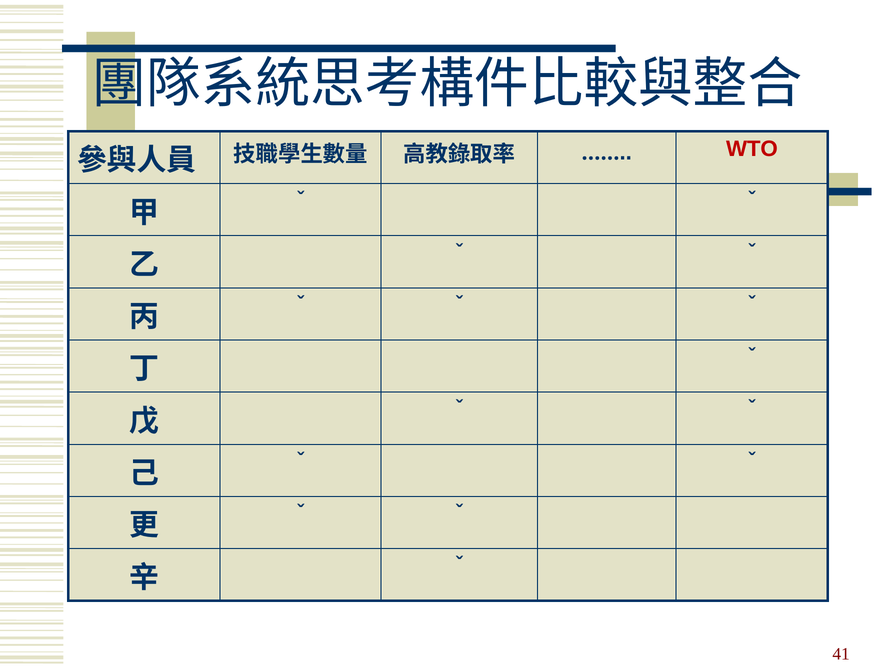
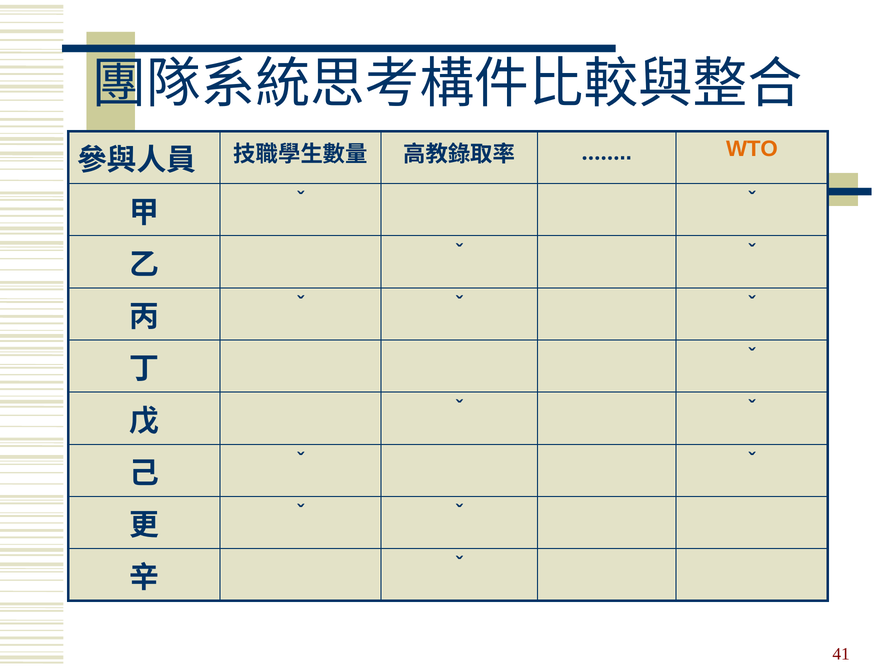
WTO colour: red -> orange (752, 149)
